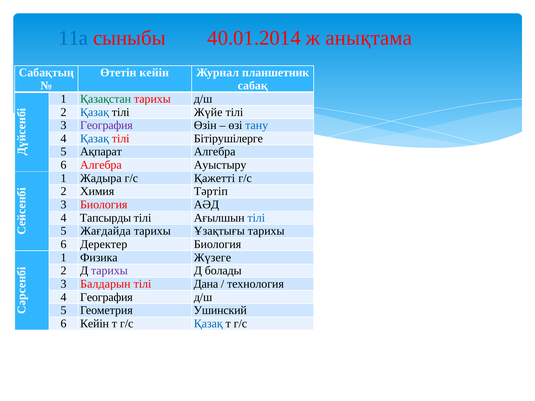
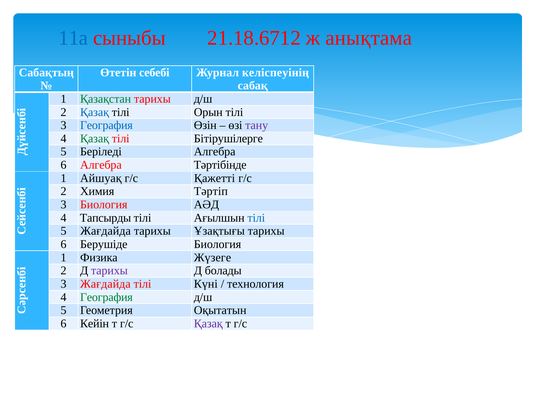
40.01.2014: 40.01.2014 -> 21.18.6712 (254, 38)
Өтетін кейін: кейін -> себебі (154, 72)
планшетник: планшетник -> келіспеуінің (276, 72)
Жүйе: Жүйе -> Орын (208, 112)
География colour: purple -> blue (106, 125)
тану colour: blue -> purple (257, 125)
Қазақ colour: blue -> green (95, 139)
Ақпарат: Ақпарат -> Беріледі (101, 152)
Ауыстыру: Ауыстыру -> Тәртібінде (220, 165)
Жадыра: Жадыра -> Айшуақ (101, 178)
Деректер: Деректер -> Берушіде (104, 244)
3 Балдарын: Балдарын -> Жағдайда (105, 284)
Дана: Дана -> Күні (206, 284)
География colour: black -> green (106, 297)
Ушинский: Ушинский -> Оқытатын (220, 311)
Қазақ colour: blue -> purple (208, 324)
